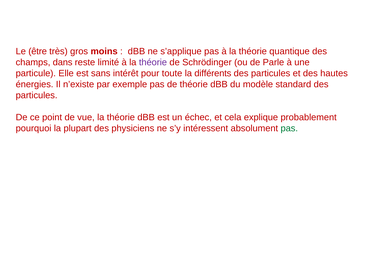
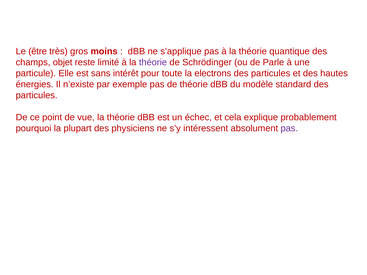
dans: dans -> objet (63, 62)
différents: différents -> electrons (213, 73)
pas colour: green -> purple (289, 128)
